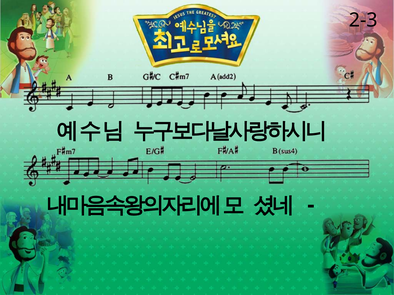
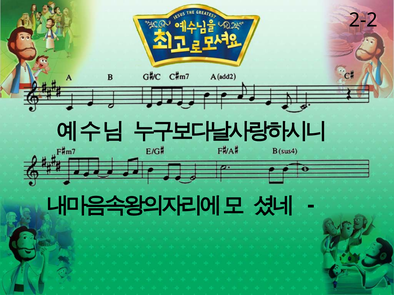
2-3: 2-3 -> 2-2 (363, 20)
